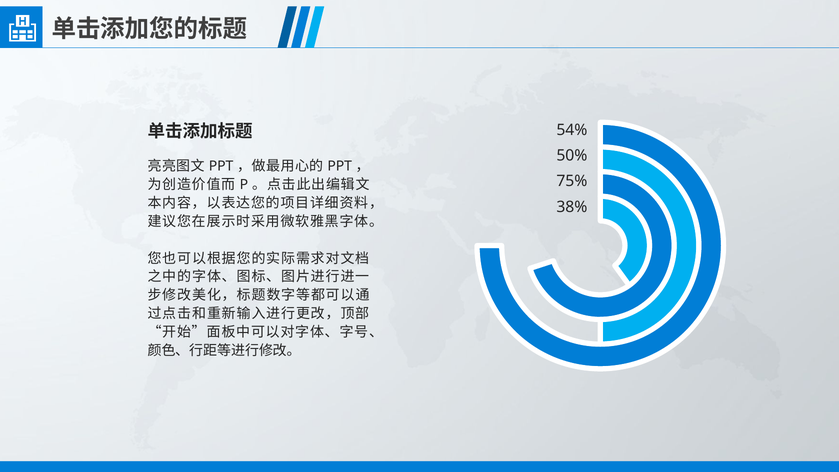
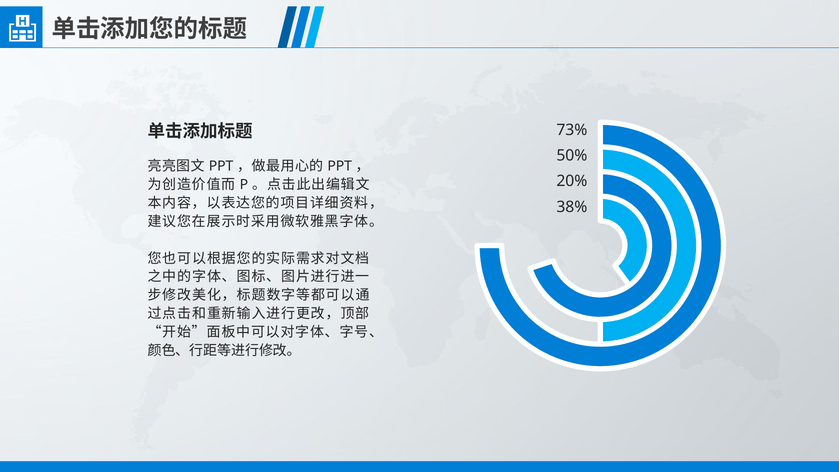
54%: 54% -> 73% (572, 130)
75%: 75% -> 20% (572, 181)
